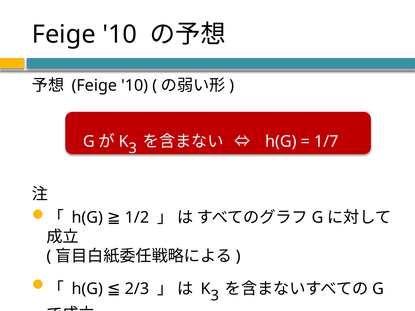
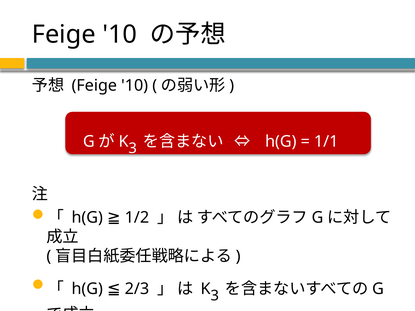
1/7: 1/7 -> 1/1 (326, 142)
